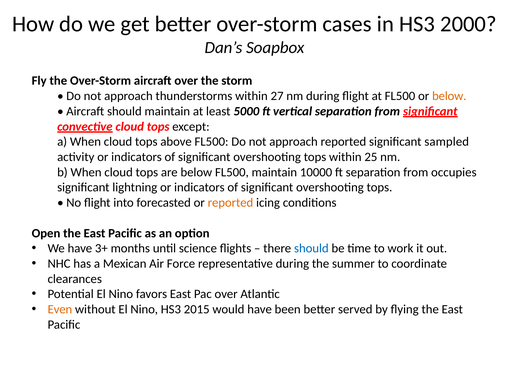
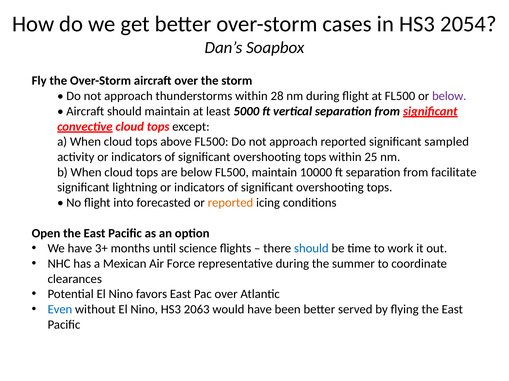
2000: 2000 -> 2054 (468, 24)
27: 27 -> 28 (277, 96)
below colour: orange -> purple (449, 96)
occupies: occupies -> facilitate (454, 173)
Even colour: orange -> blue (60, 310)
2015: 2015 -> 2063 (197, 310)
